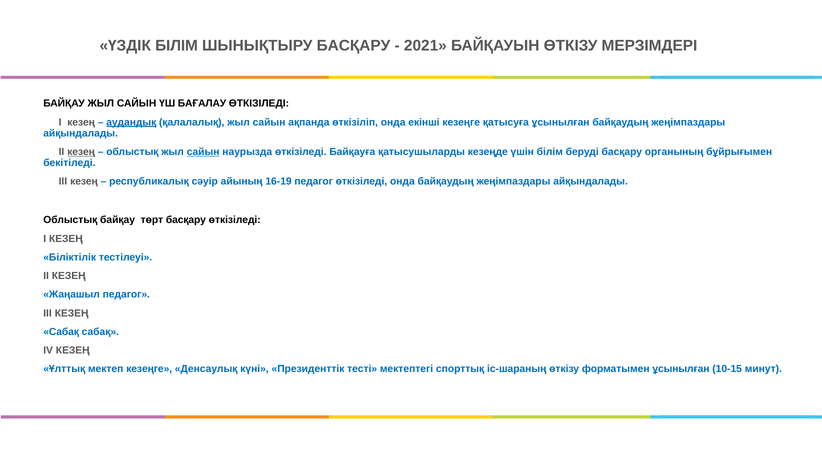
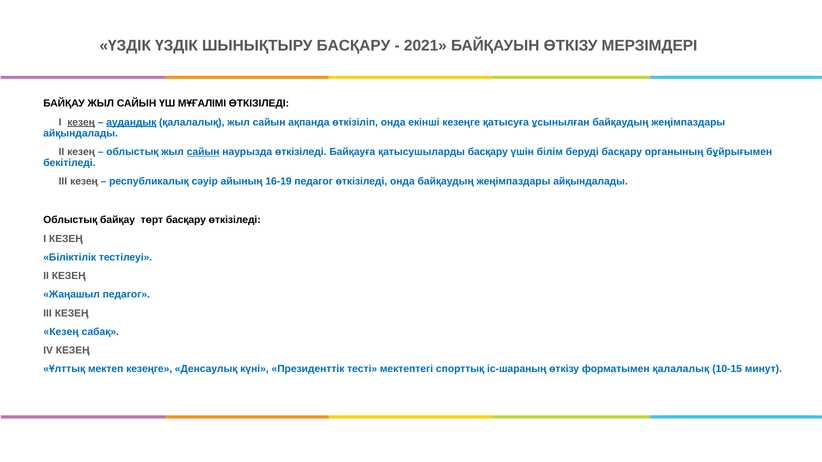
ҮЗДІК БІЛІМ: БІЛІМ -> ҮЗДІК (177, 46)
БАҒАЛАУ: БАҒАЛАУ -> МҰҒАЛІМІ (202, 104)
кезең underline: none -> present (81, 122)
кезең underline: present -> none (81, 152)
қатысушыларды кезеңде: кезеңде -> басқару (488, 152)
Сабақ: Сабақ -> Кезең (61, 332)
форматымен ұсынылған: ұсынылған -> қалалалық (681, 369)
